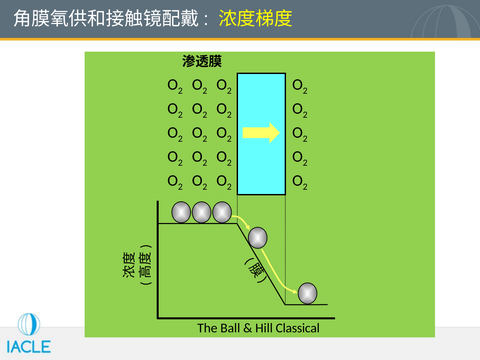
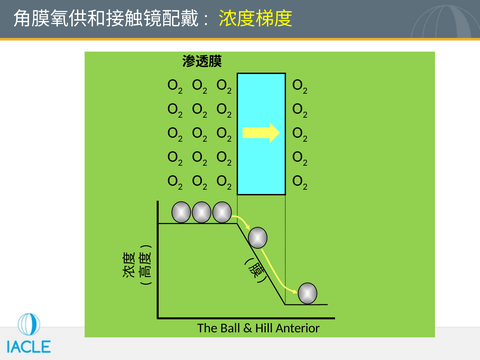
Classical: Classical -> Anterior (298, 328)
